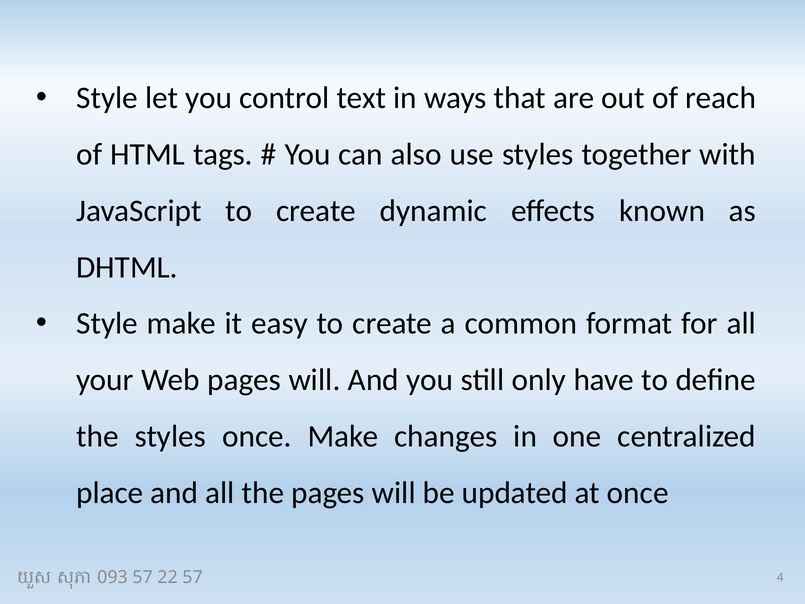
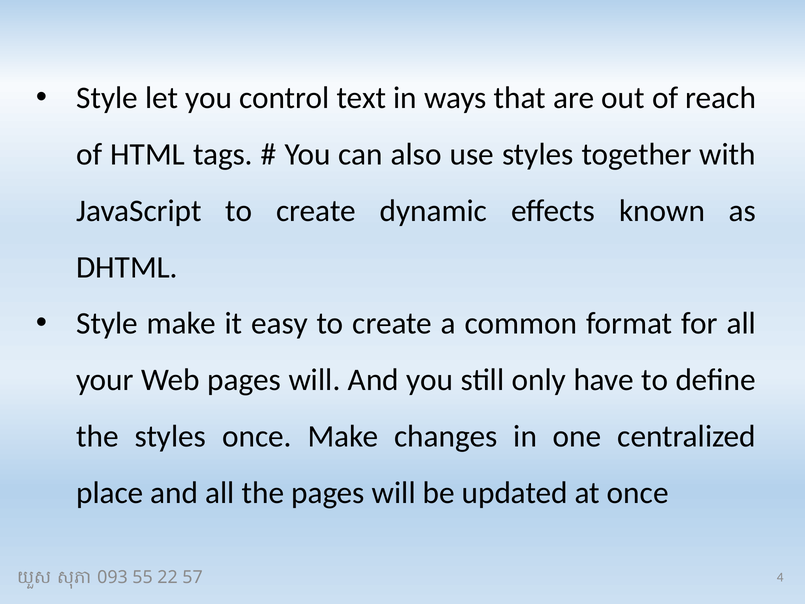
093 57: 57 -> 55 (143, 577)
